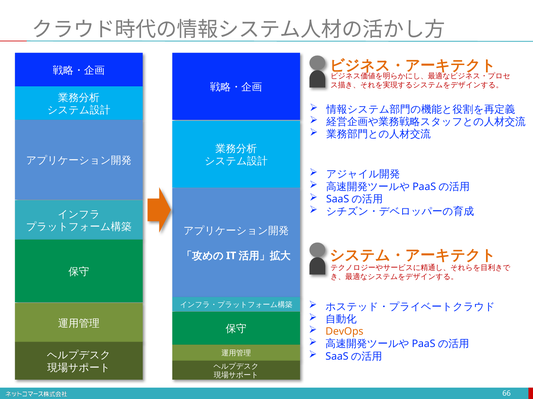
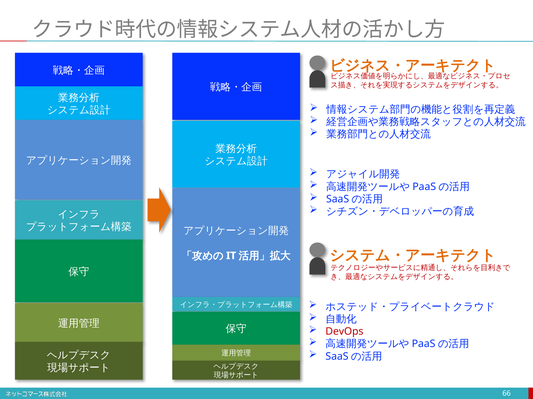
DevOps colour: orange -> red (344, 332)
